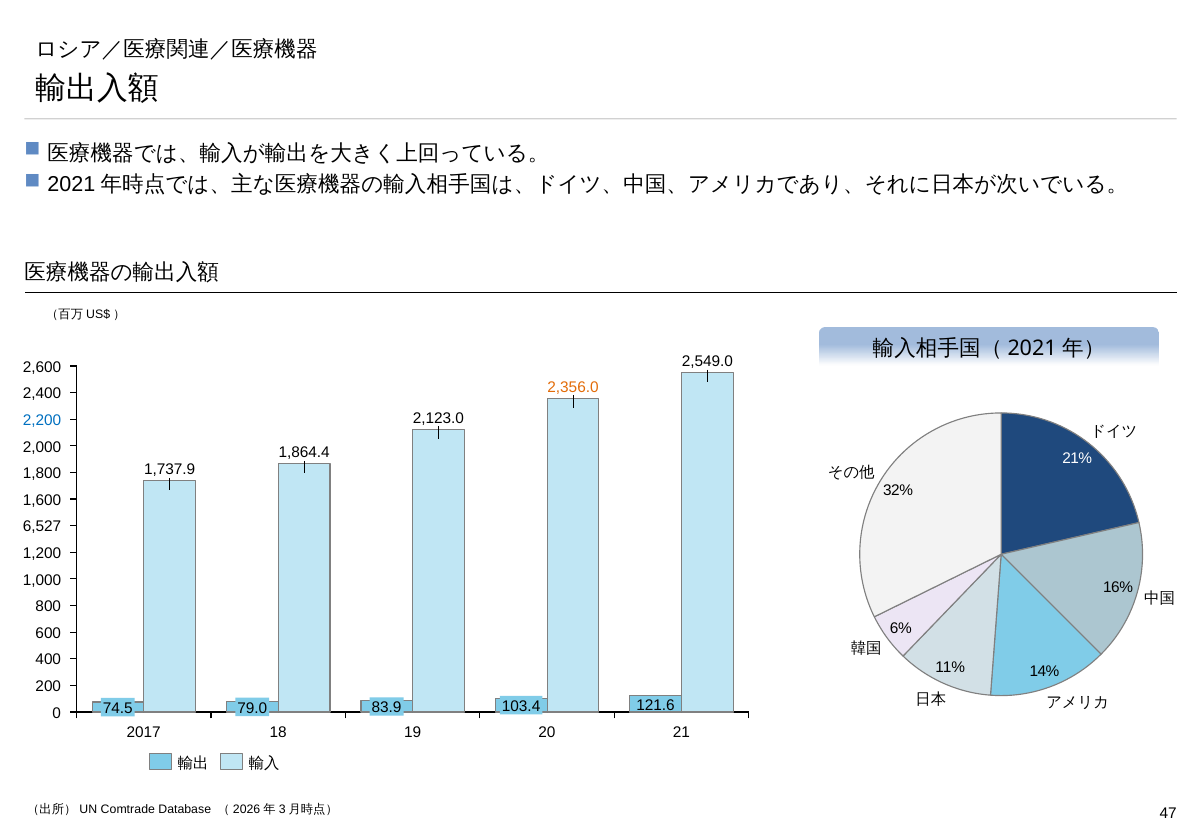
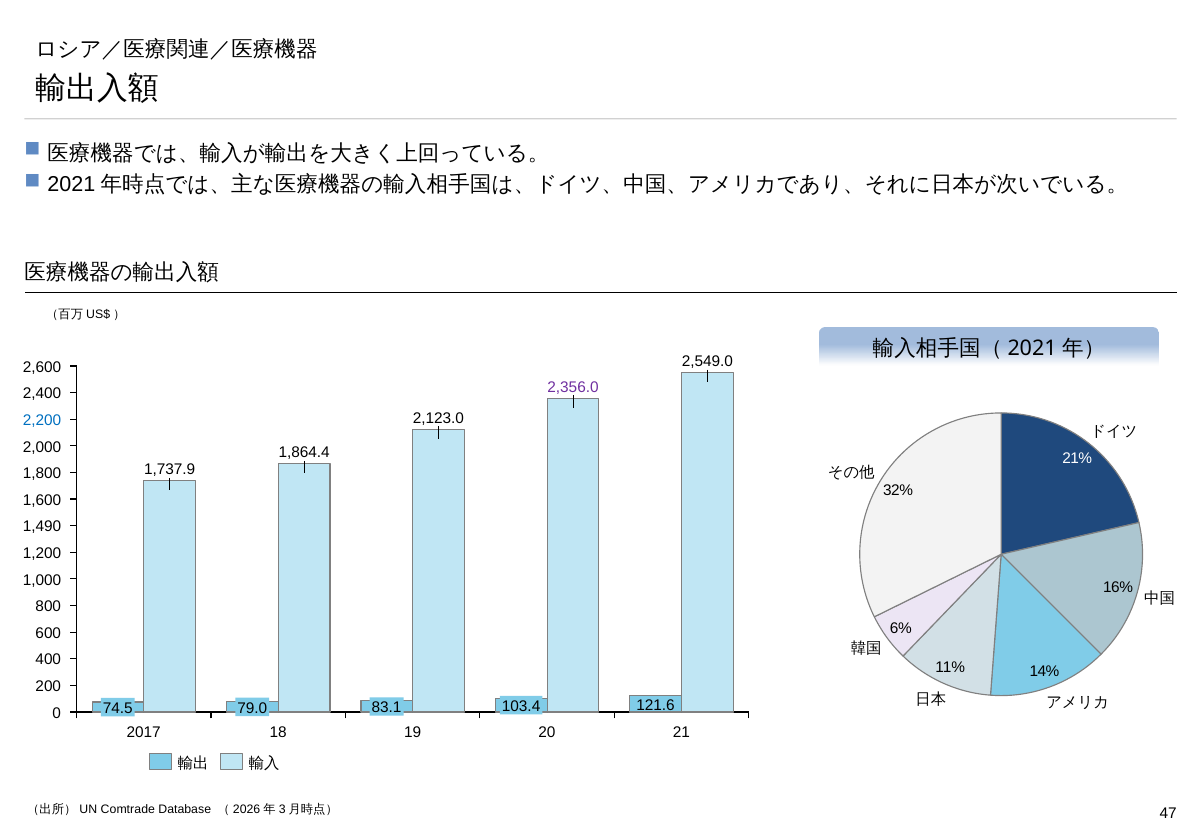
2,356.0 colour: orange -> purple (573, 388)
6,527: 6,527 -> 1,490 (42, 527)
83.9: 83.9 -> 83.1 (387, 708)
